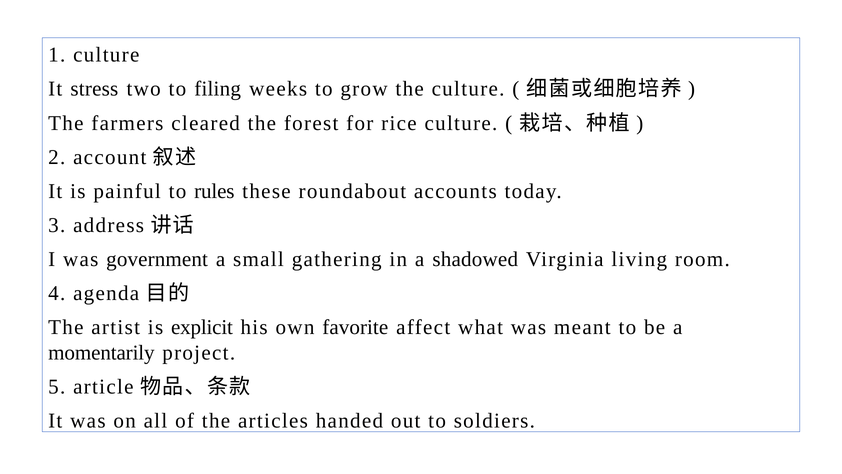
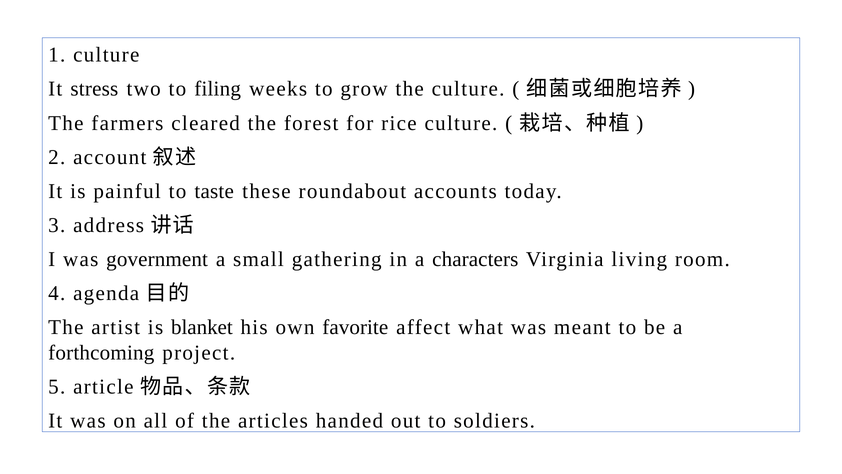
rules: rules -> taste (214, 191)
shadowed: shadowed -> characters (475, 259)
explicit: explicit -> blanket (202, 327)
momentarily: momentarily -> forthcoming (101, 352)
